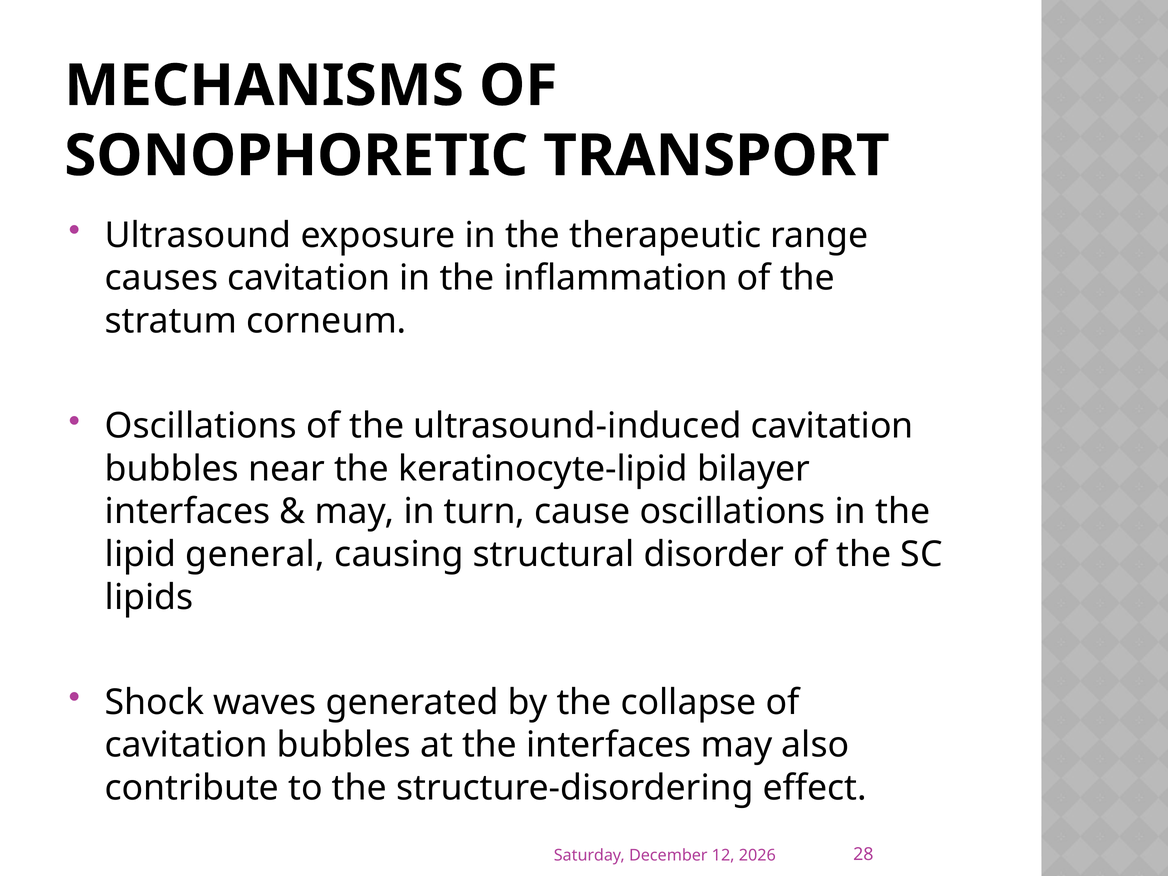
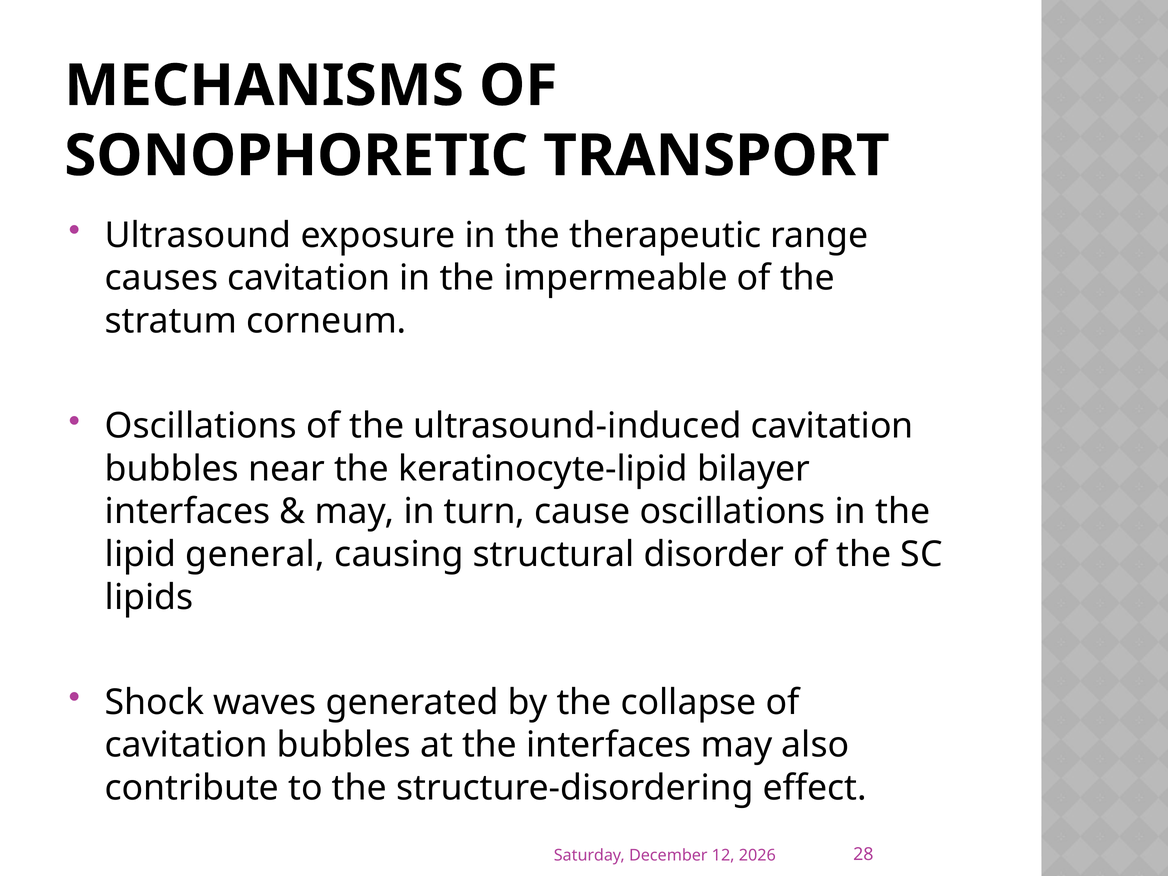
inflammation: inflammation -> impermeable (616, 278)
